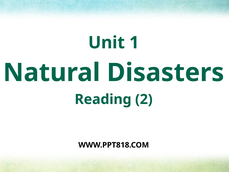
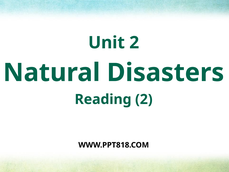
Unit 1: 1 -> 2 (134, 43)
